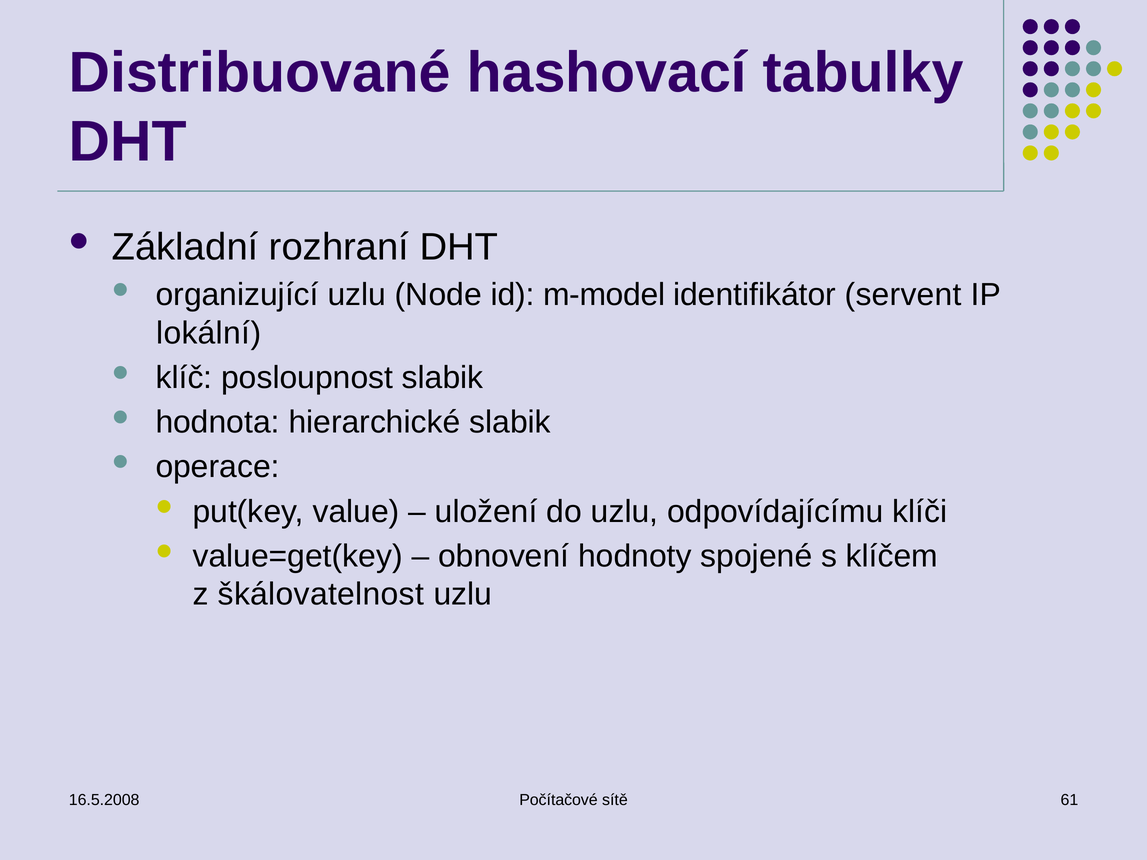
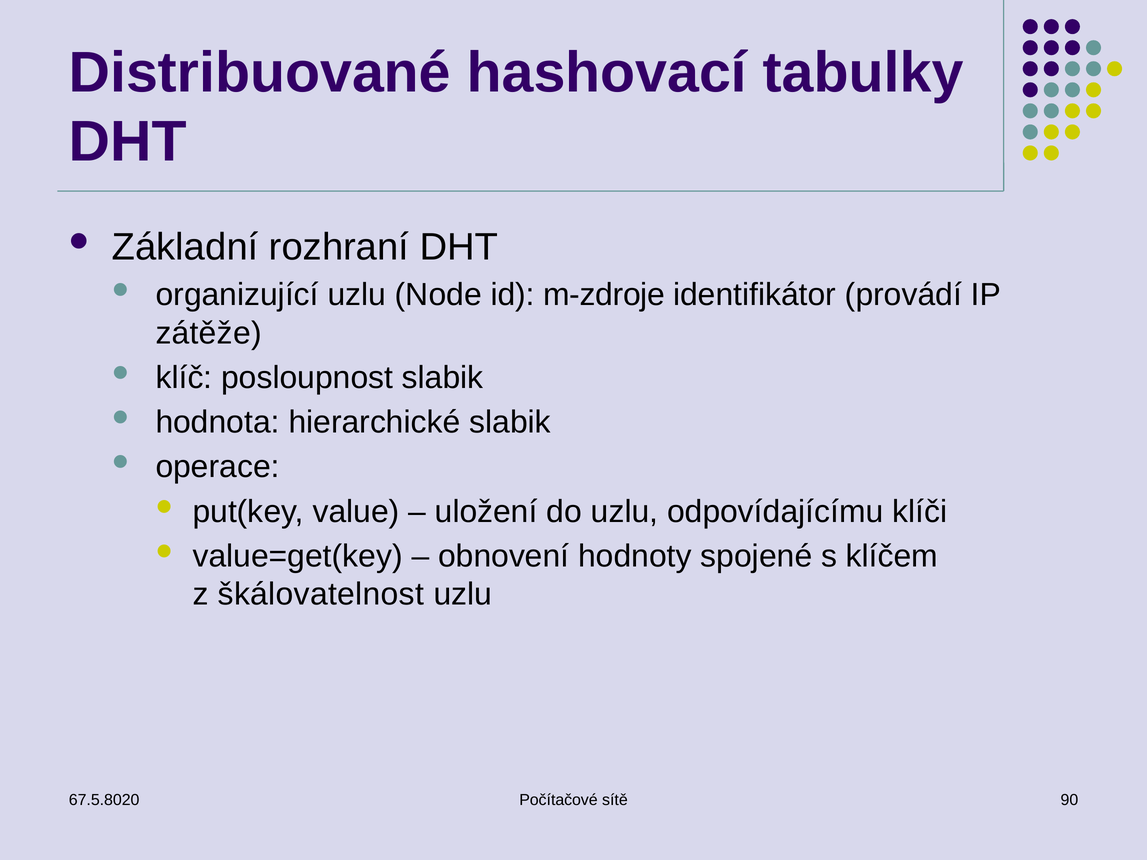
m-model: m-model -> m-zdroje (604, 295)
servent: servent -> provádí (903, 295)
lokální: lokální -> zátěže (209, 333)
16.5.2008: 16.5.2008 -> 67.5.8020 (104, 800)
61: 61 -> 90 (1069, 800)
